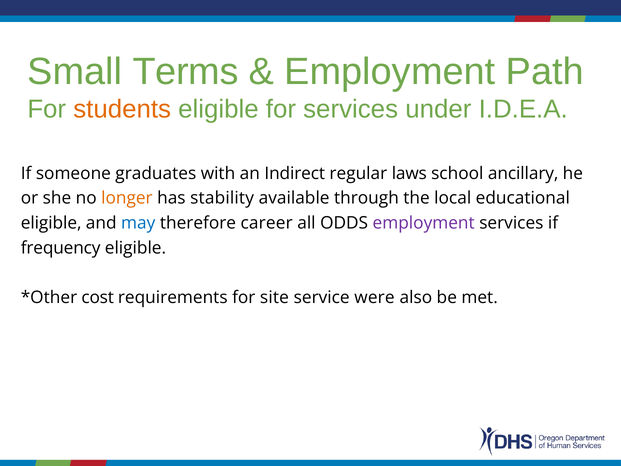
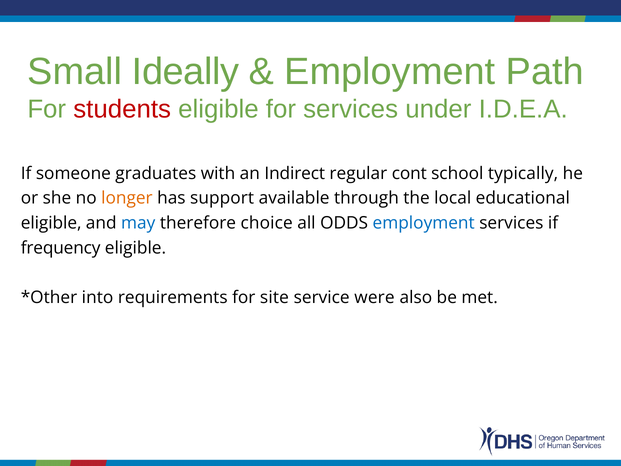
Terms: Terms -> Ideally (186, 72)
students colour: orange -> red (122, 109)
laws: laws -> cont (409, 173)
ancillary: ancillary -> typically (523, 173)
stability: stability -> support (222, 198)
career: career -> choice (267, 223)
employment colour: purple -> blue (424, 223)
cost: cost -> into (98, 298)
